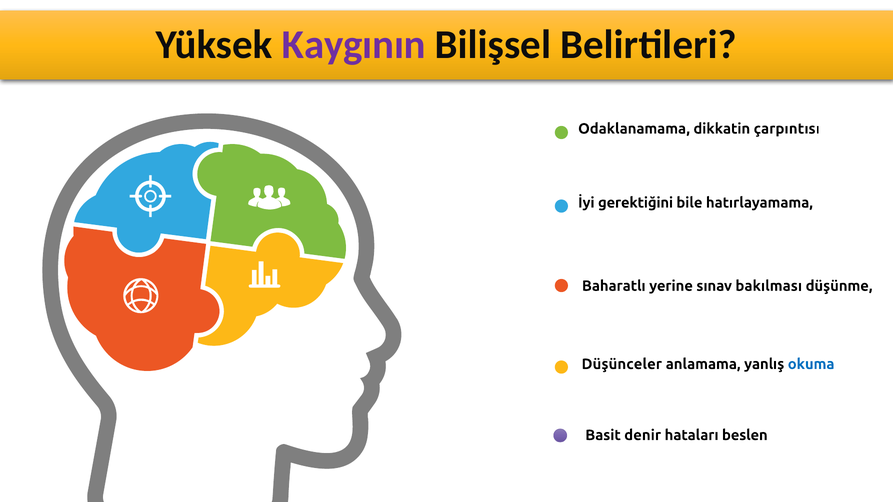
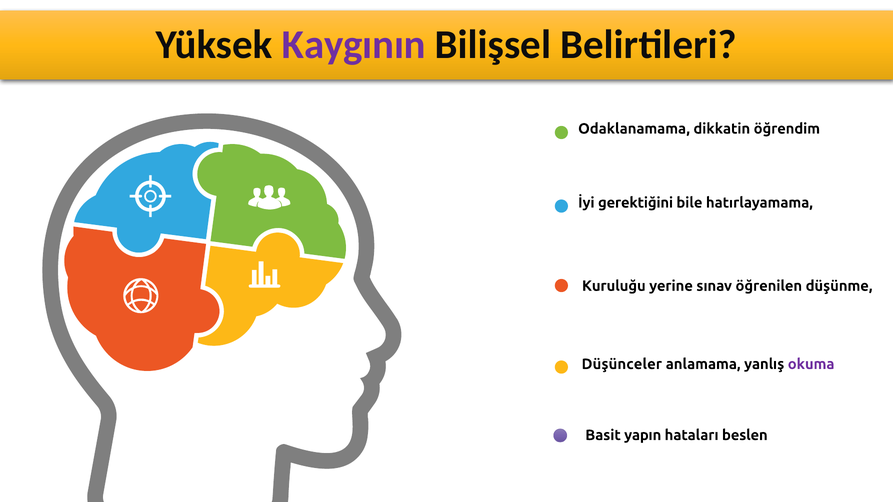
çarpıntısı: çarpıntısı -> öğrendim (787, 129)
Baharatlı: Baharatlı -> Kuruluğu (614, 286)
bakılması: bakılması -> öğrenilen (769, 286)
okuma colour: blue -> purple (811, 364)
denir: denir -> yapın (643, 435)
